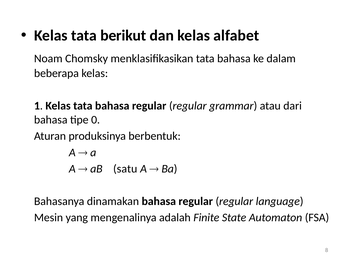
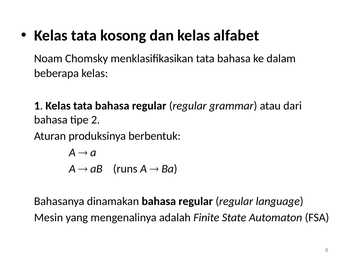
berikut: berikut -> kosong (123, 35)
0: 0 -> 2 (96, 120)
satu: satu -> runs (125, 169)
